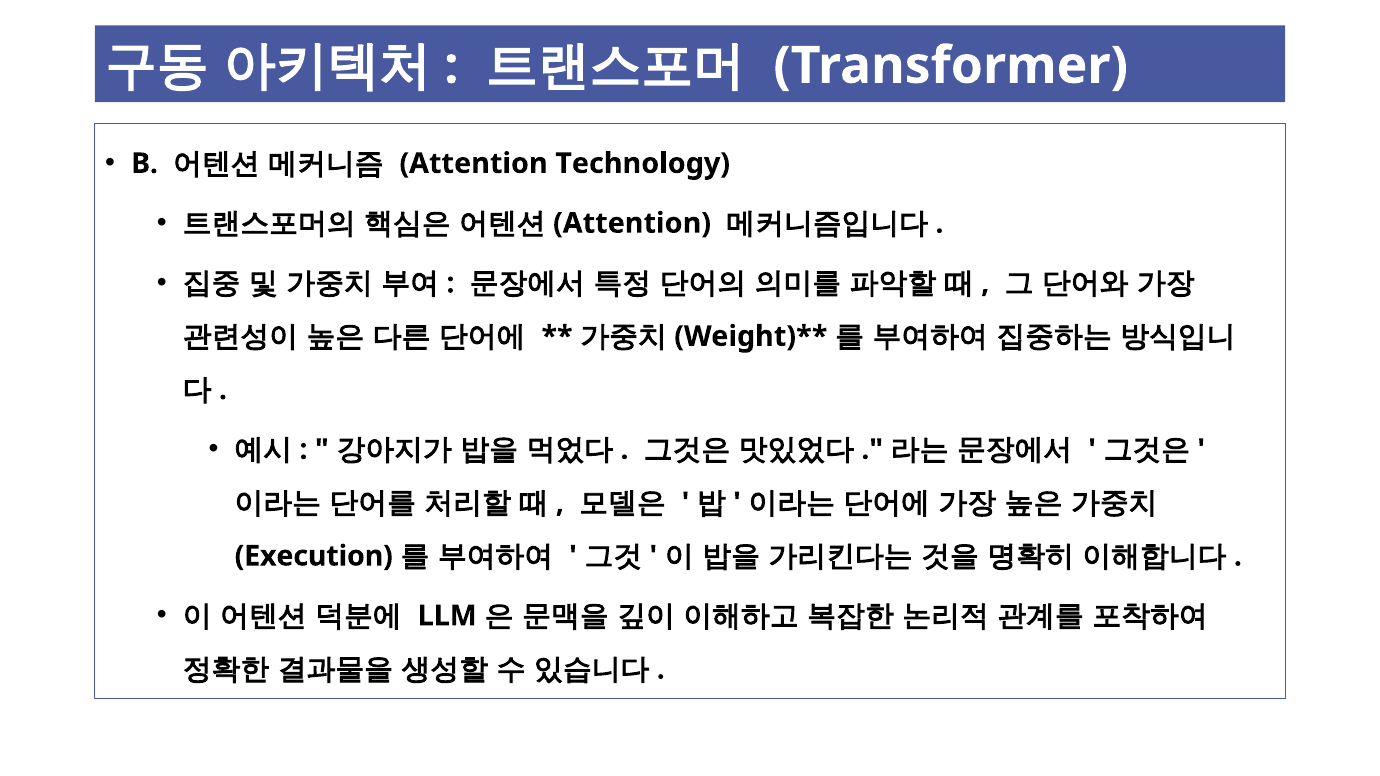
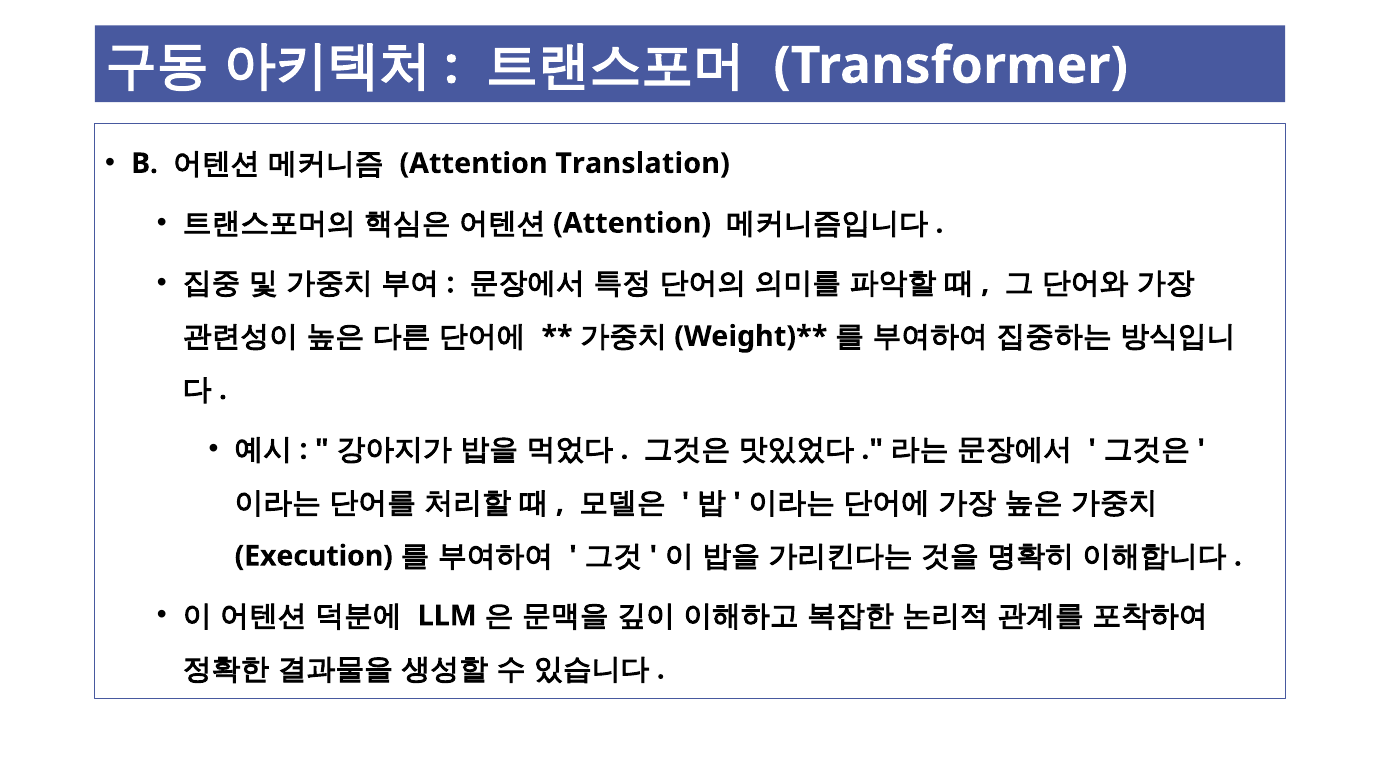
Technology: Technology -> Translation (643, 164)
